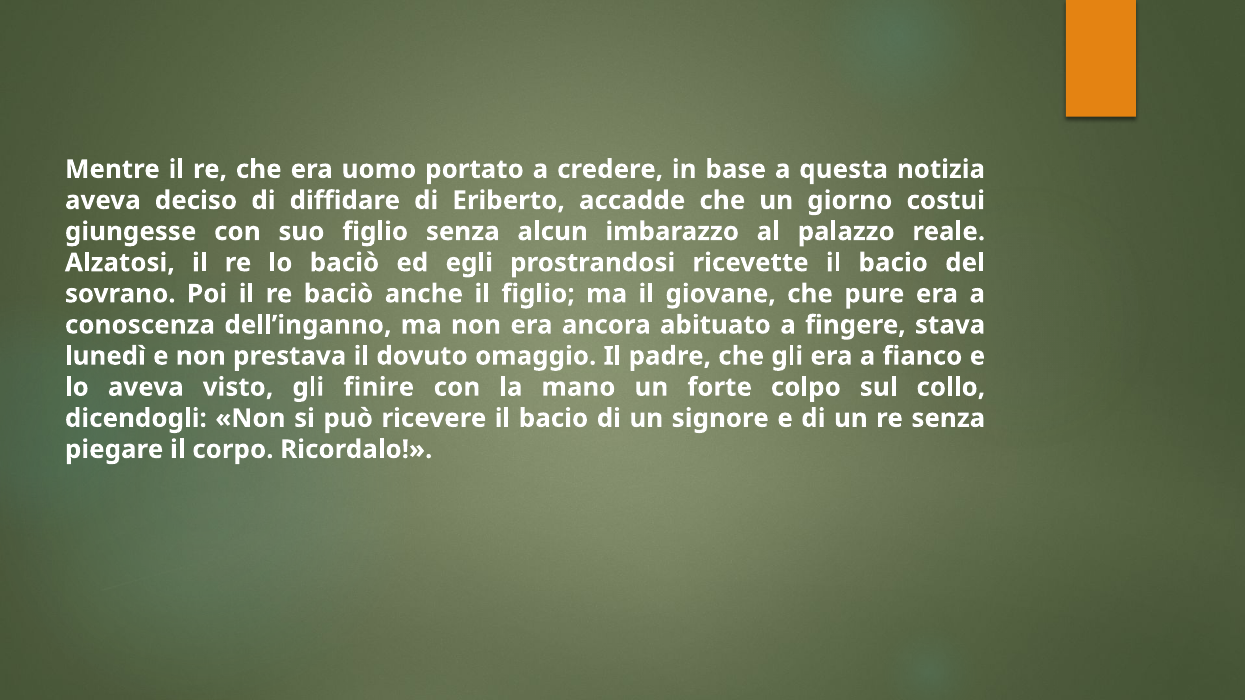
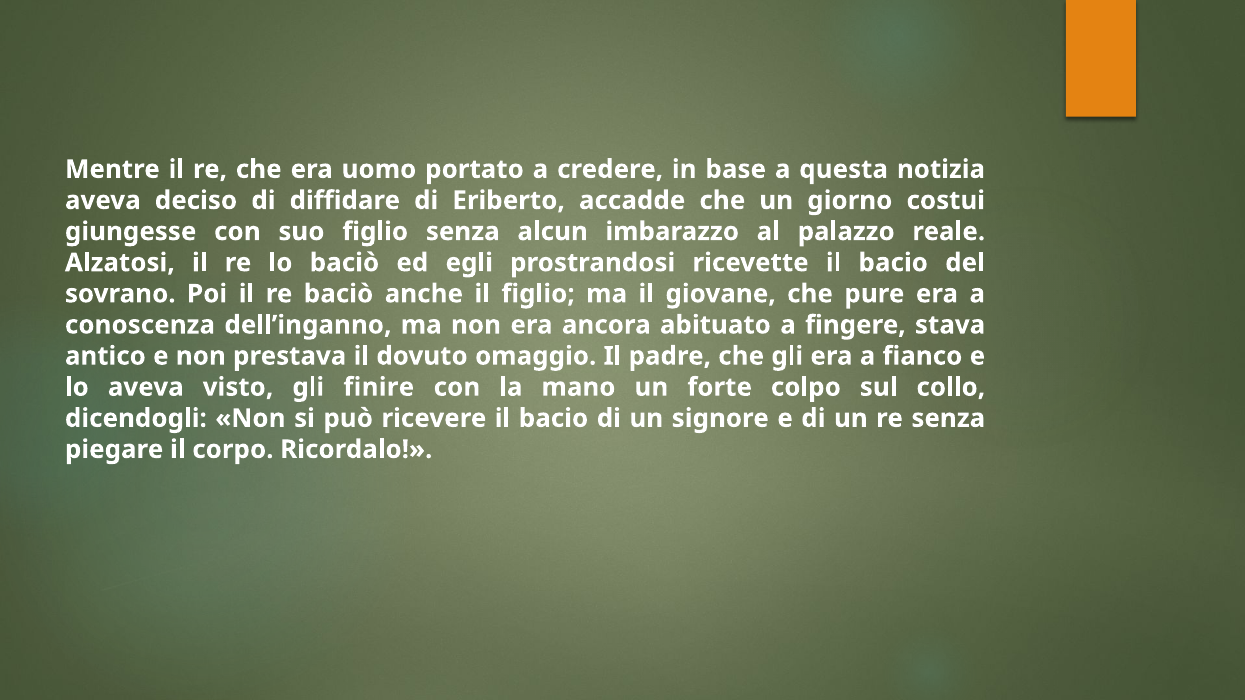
lunedì: lunedì -> antico (105, 356)
